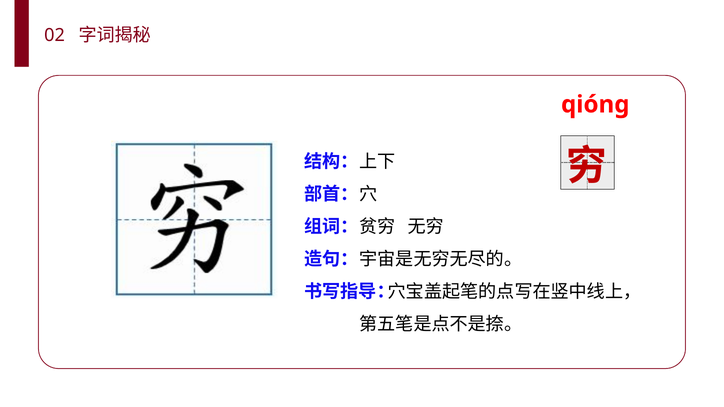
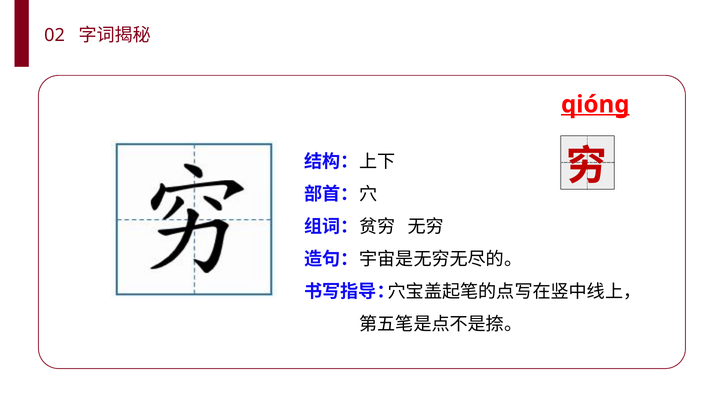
qióng underline: none -> present (595, 105)
